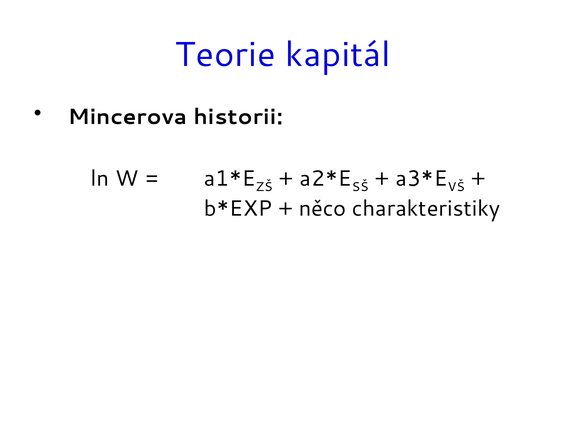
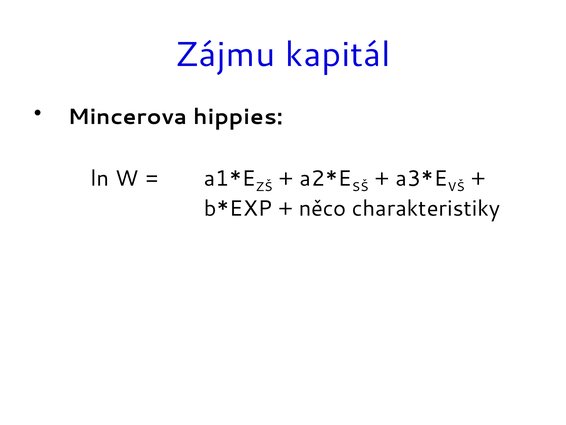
Teorie: Teorie -> Zájmu (225, 55)
historii: historii -> hippies (238, 117)
